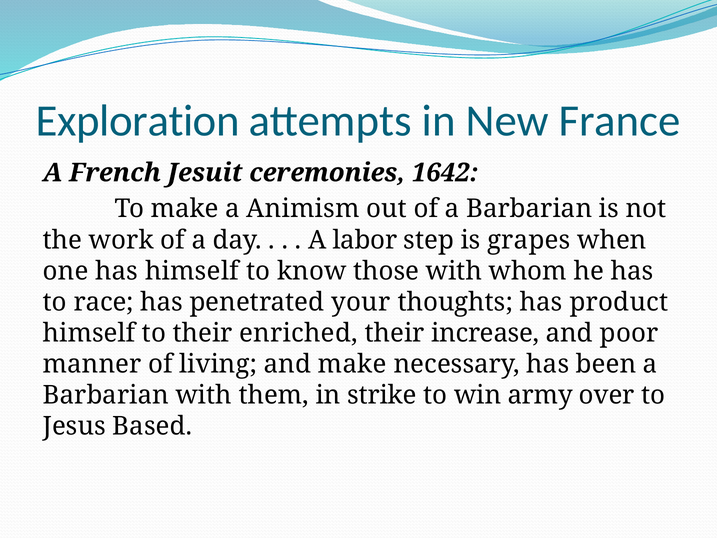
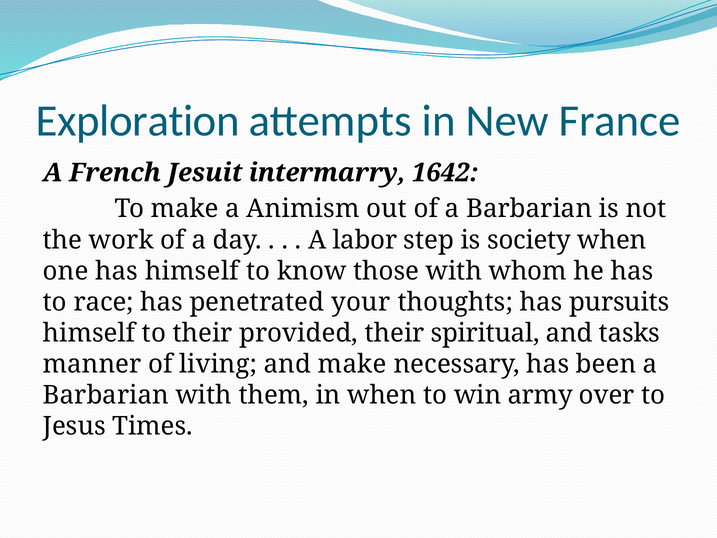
ceremonies: ceremonies -> intermarry (327, 173)
grapes: grapes -> society (529, 240)
product: product -> pursuits (619, 302)
enriched: enriched -> provided (299, 333)
increase: increase -> spiritual (485, 333)
poor: poor -> tasks (630, 333)
in strike: strike -> when (382, 395)
Based: Based -> Times (153, 426)
